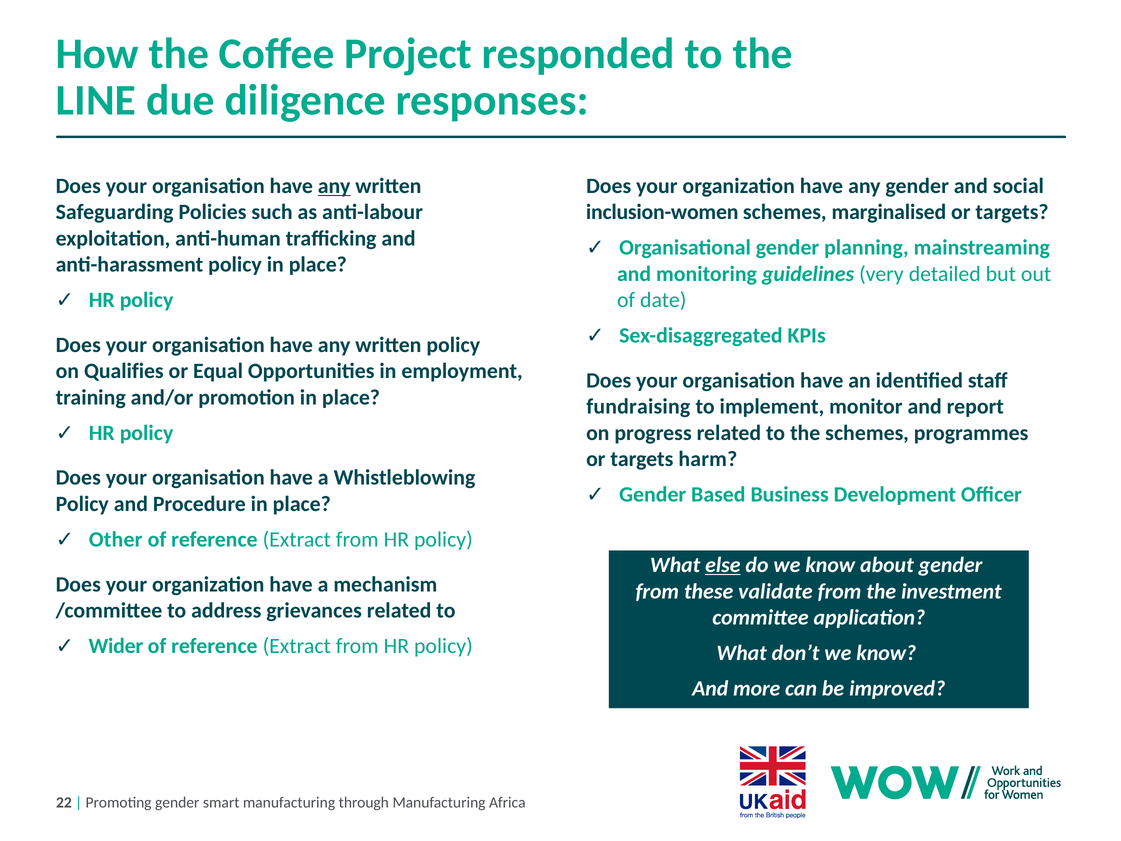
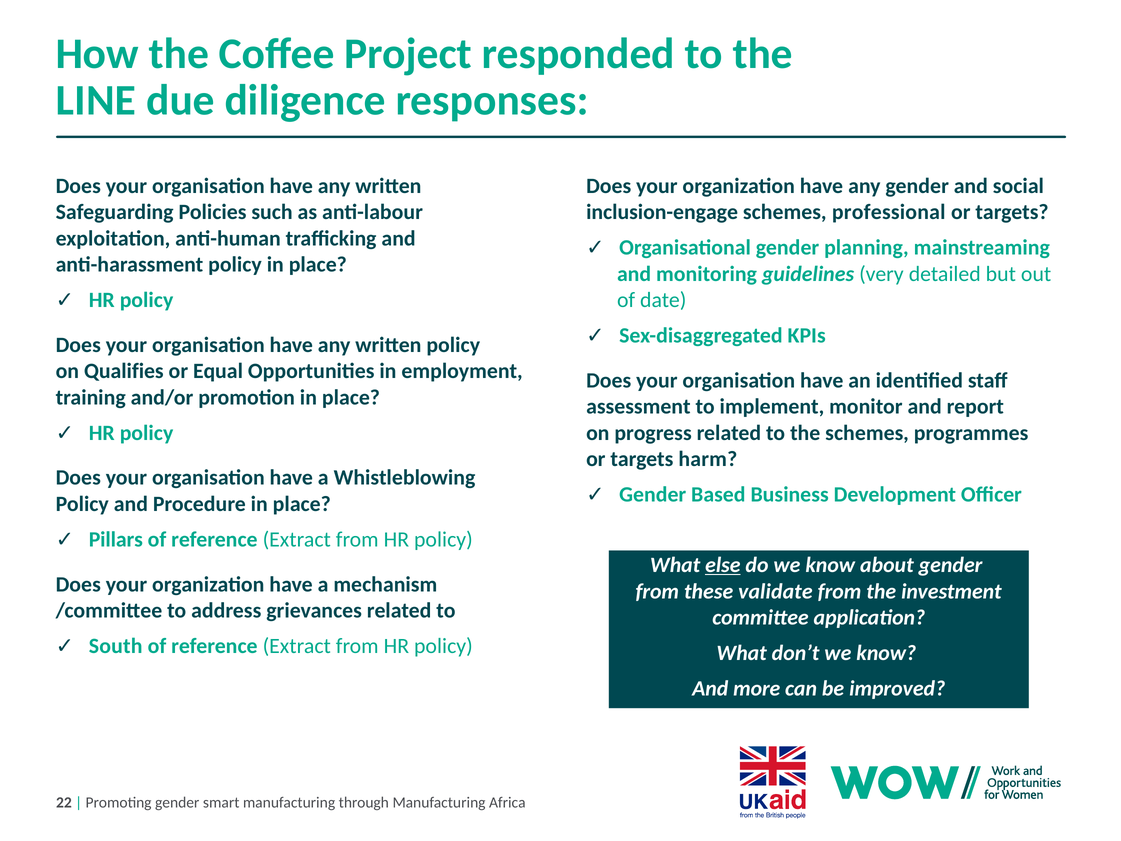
any underline: present -> none (334, 186)
inclusion-women: inclusion-women -> inclusion-engage (662, 212)
marginalised: marginalised -> professional (889, 212)
fundraising: fundraising -> assessment (638, 407)
Other: Other -> Pillars (116, 539)
Wider: Wider -> South (116, 646)
